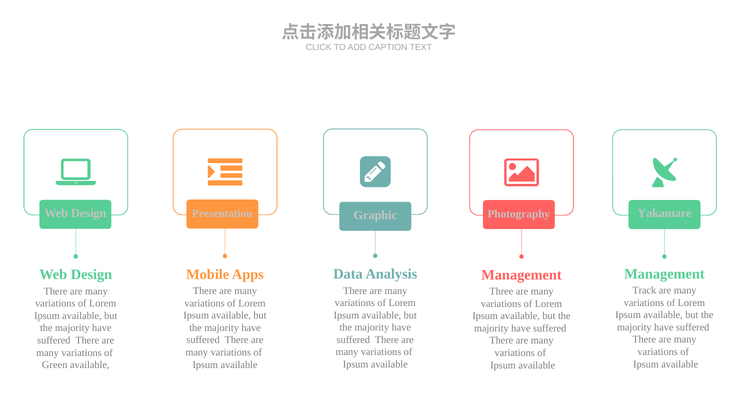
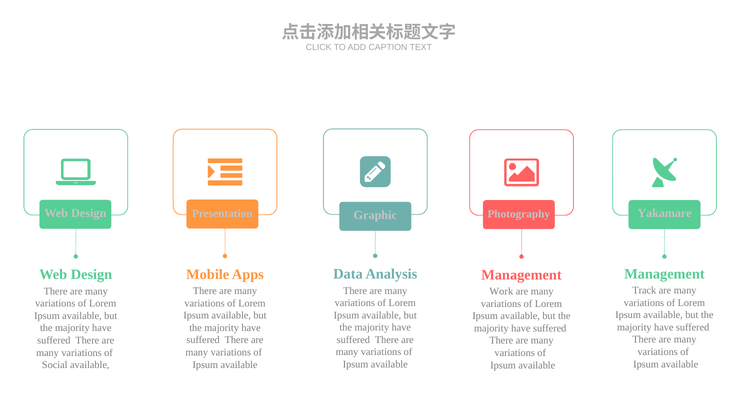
Three: Three -> Work (501, 291)
Green: Green -> Social (55, 365)
